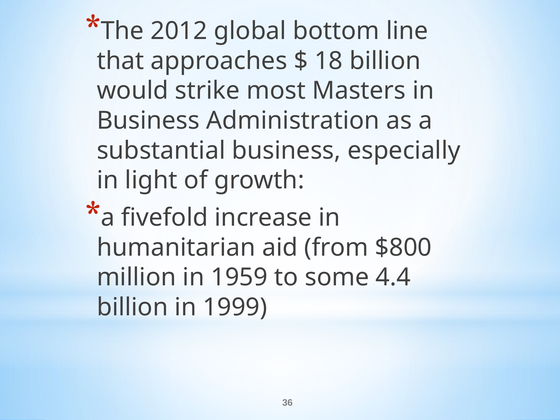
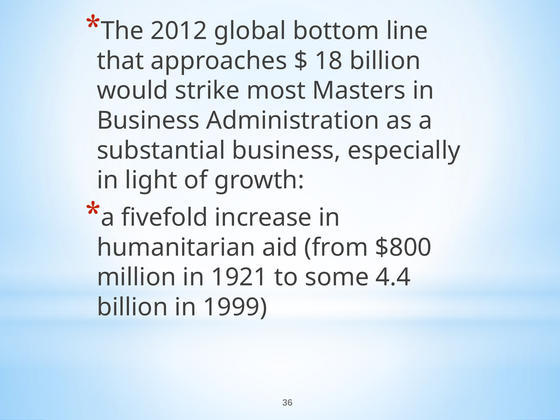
1959: 1959 -> 1921 (239, 277)
